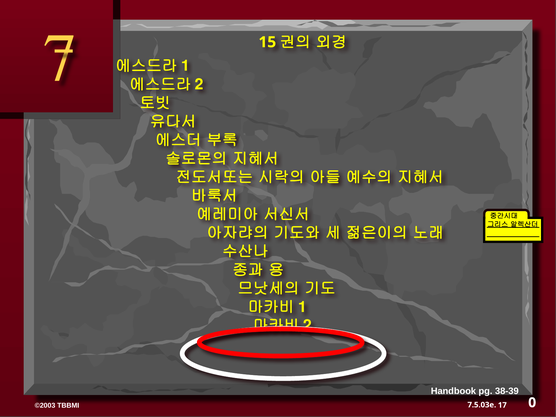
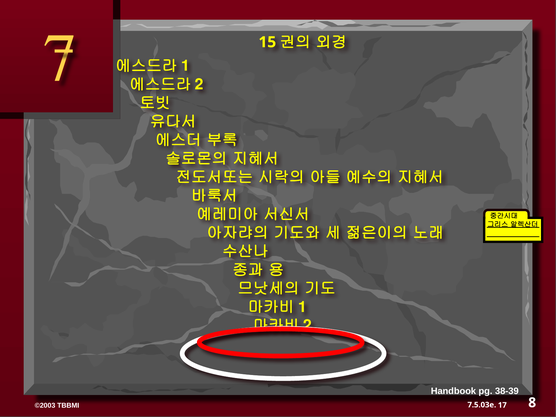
0: 0 -> 8 (532, 403)
